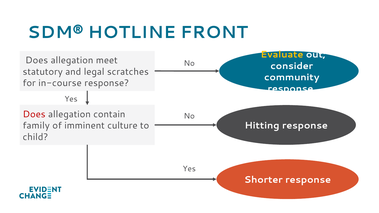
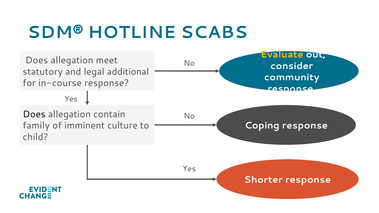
FRONT: FRONT -> SCABS (214, 32)
scratches: scratches -> additional (128, 72)
Does colour: red -> black (34, 114)
Hitting: Hitting -> Coping (262, 126)
